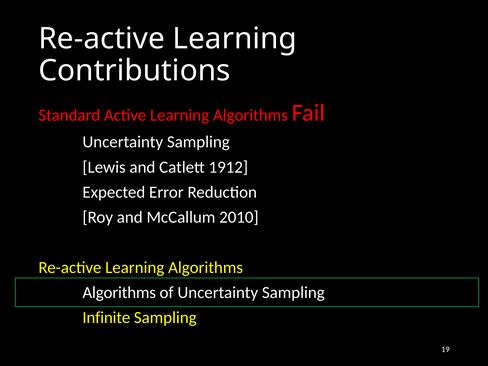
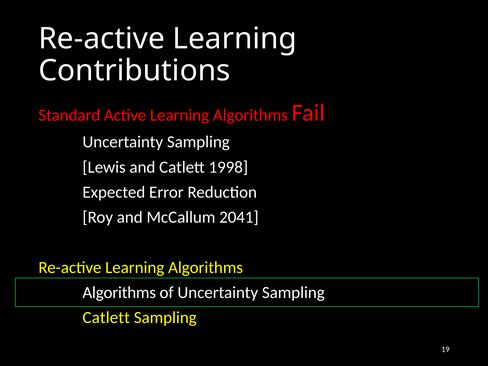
1912: 1912 -> 1998 (228, 167)
2010: 2010 -> 2041 (239, 217)
Infinite: Infinite -> Catlett (106, 318)
